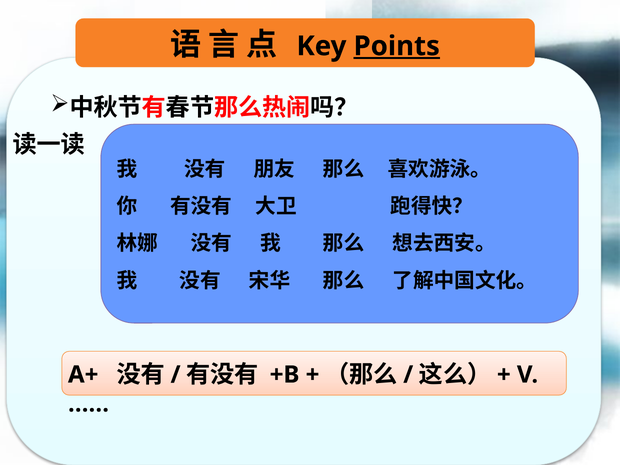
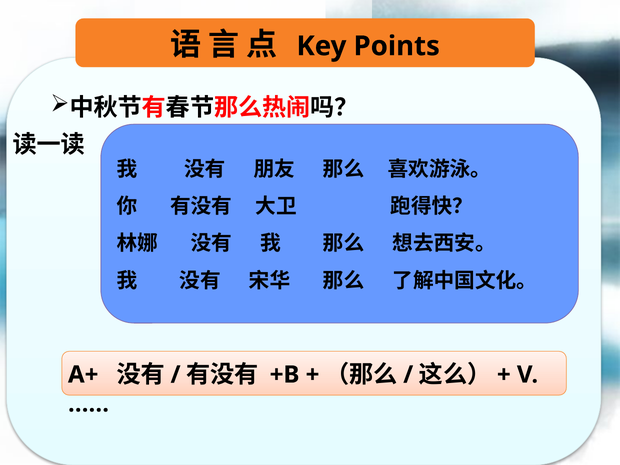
Points underline: present -> none (397, 46)
